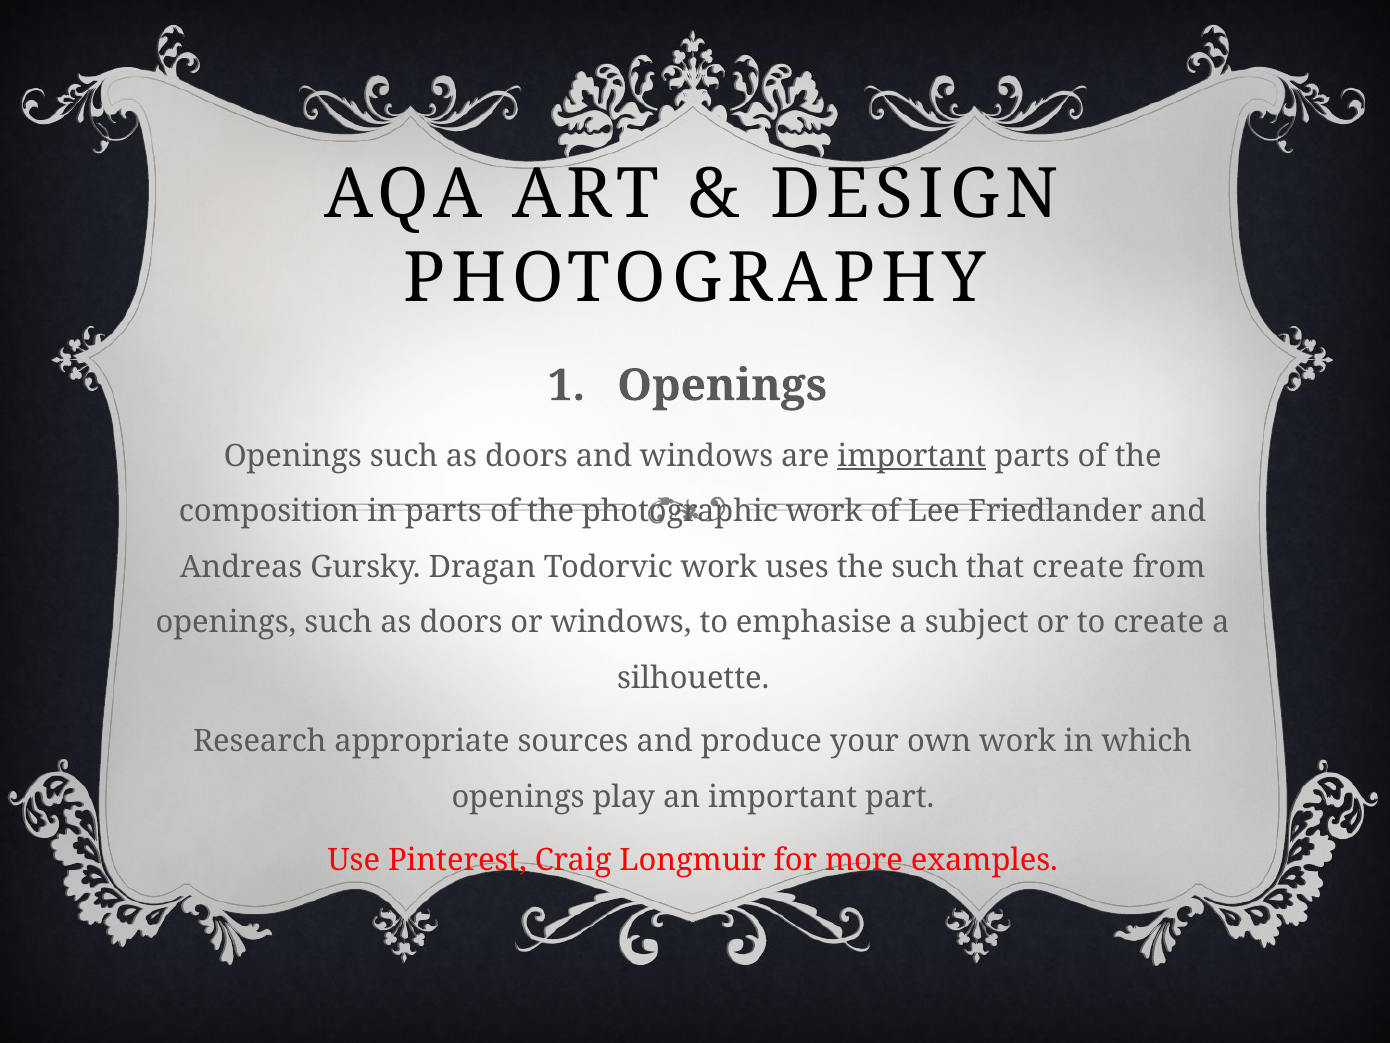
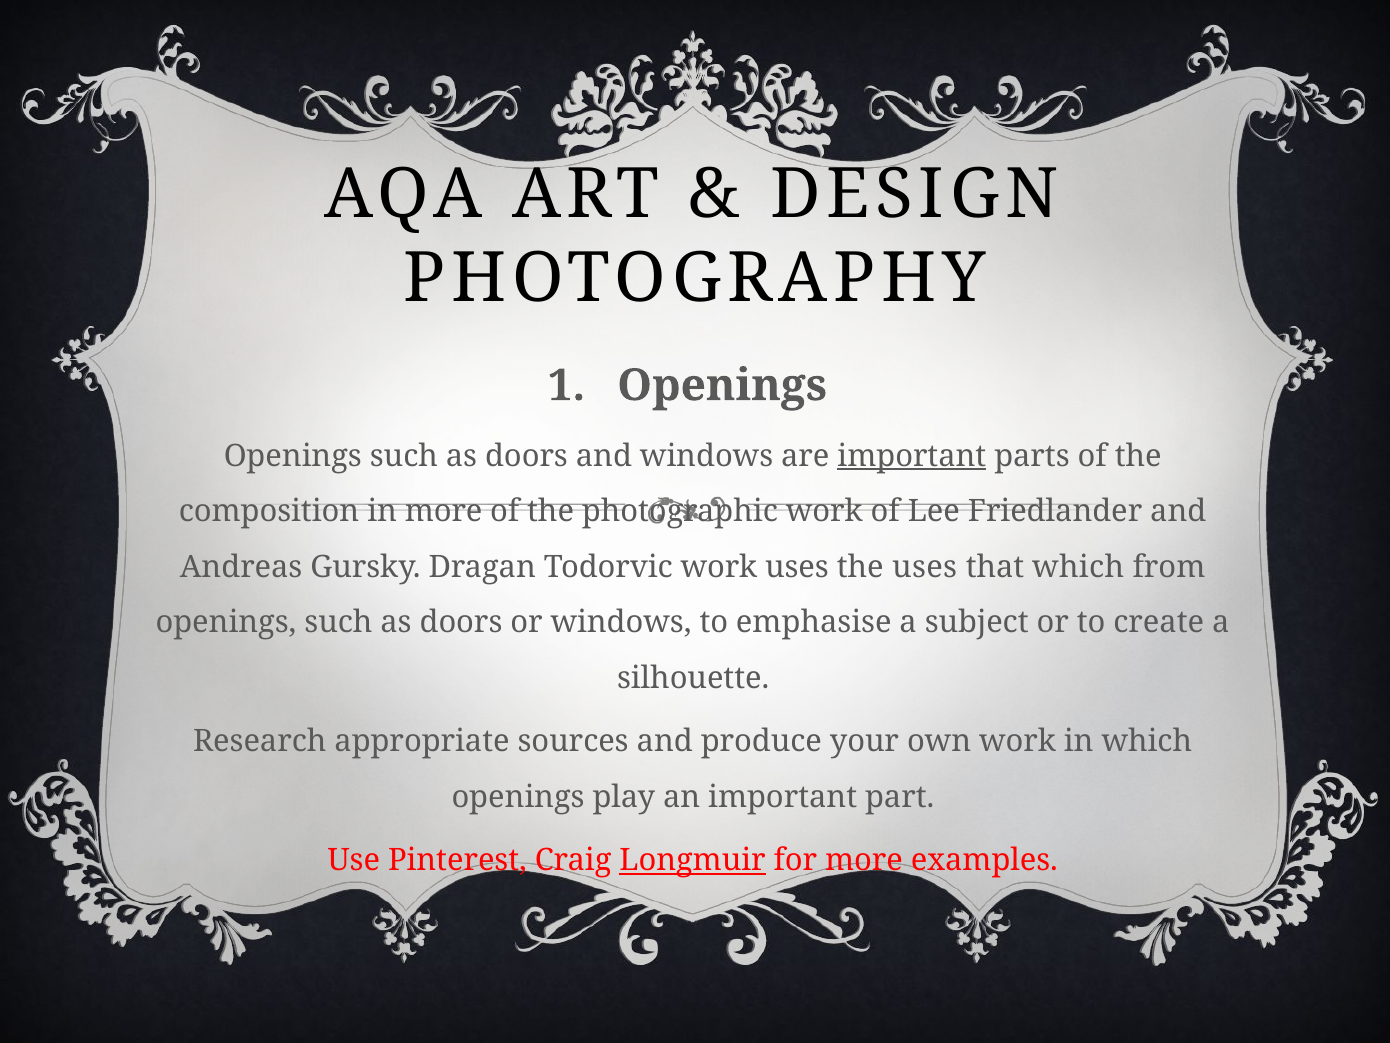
in parts: parts -> more (444, 511)
the such: such -> uses (925, 567)
that create: create -> which (1078, 567)
Longmuir underline: none -> present (693, 860)
